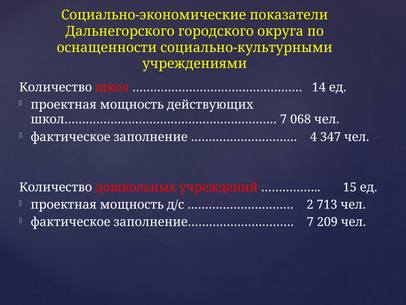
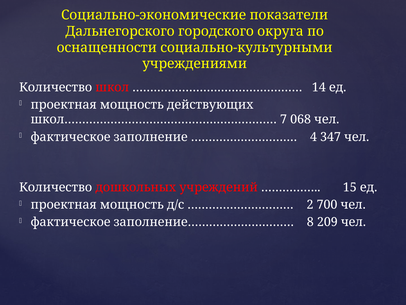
713: 713 -> 700 (327, 205)
заполнение………………………… 7: 7 -> 8 (310, 222)
